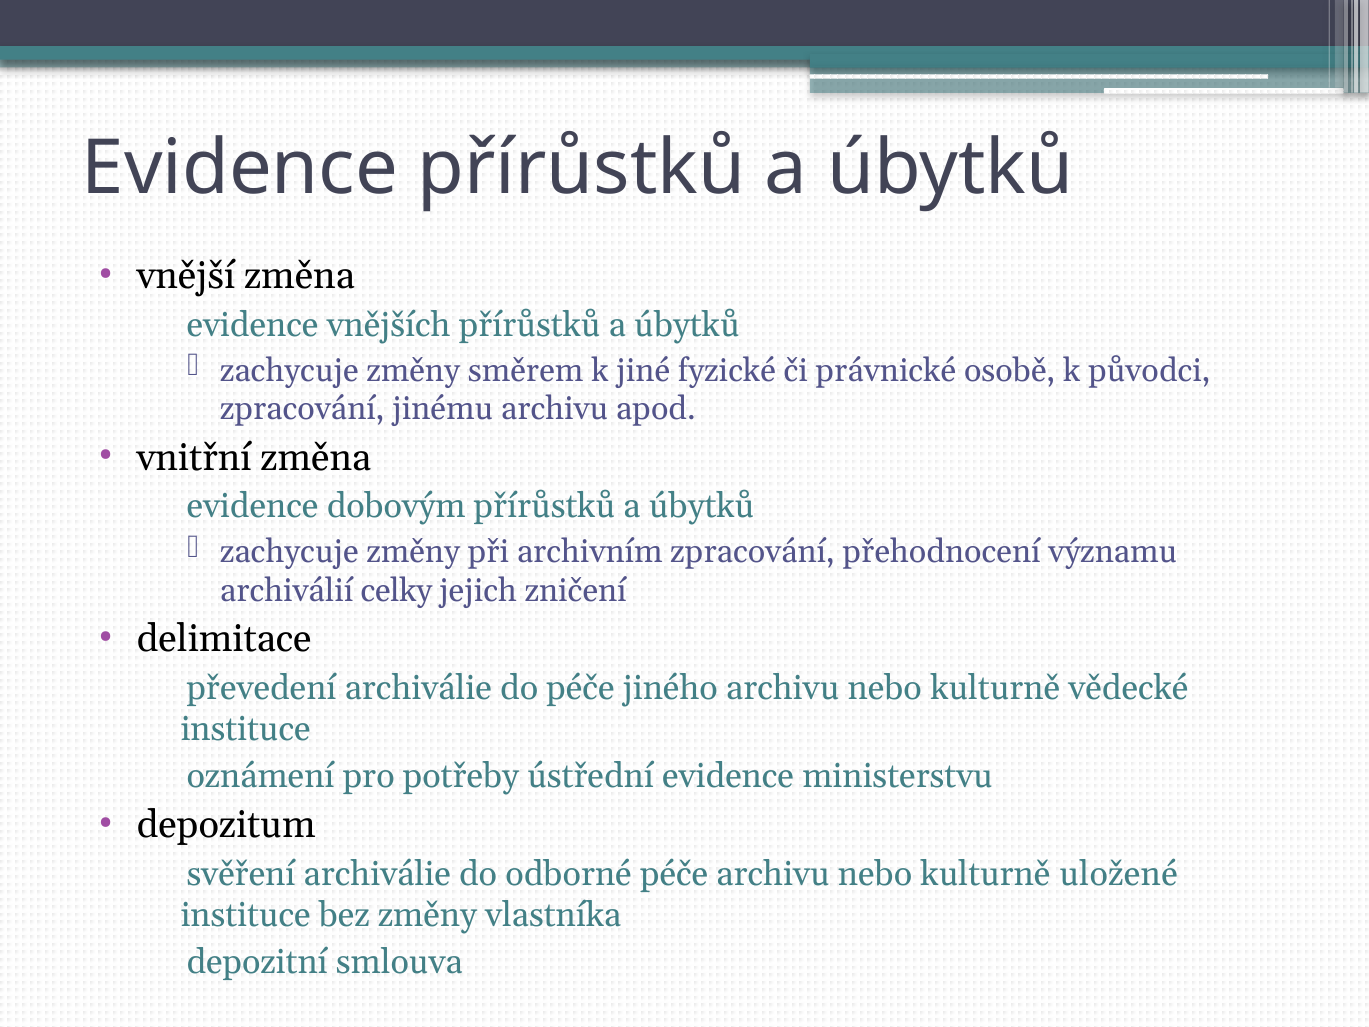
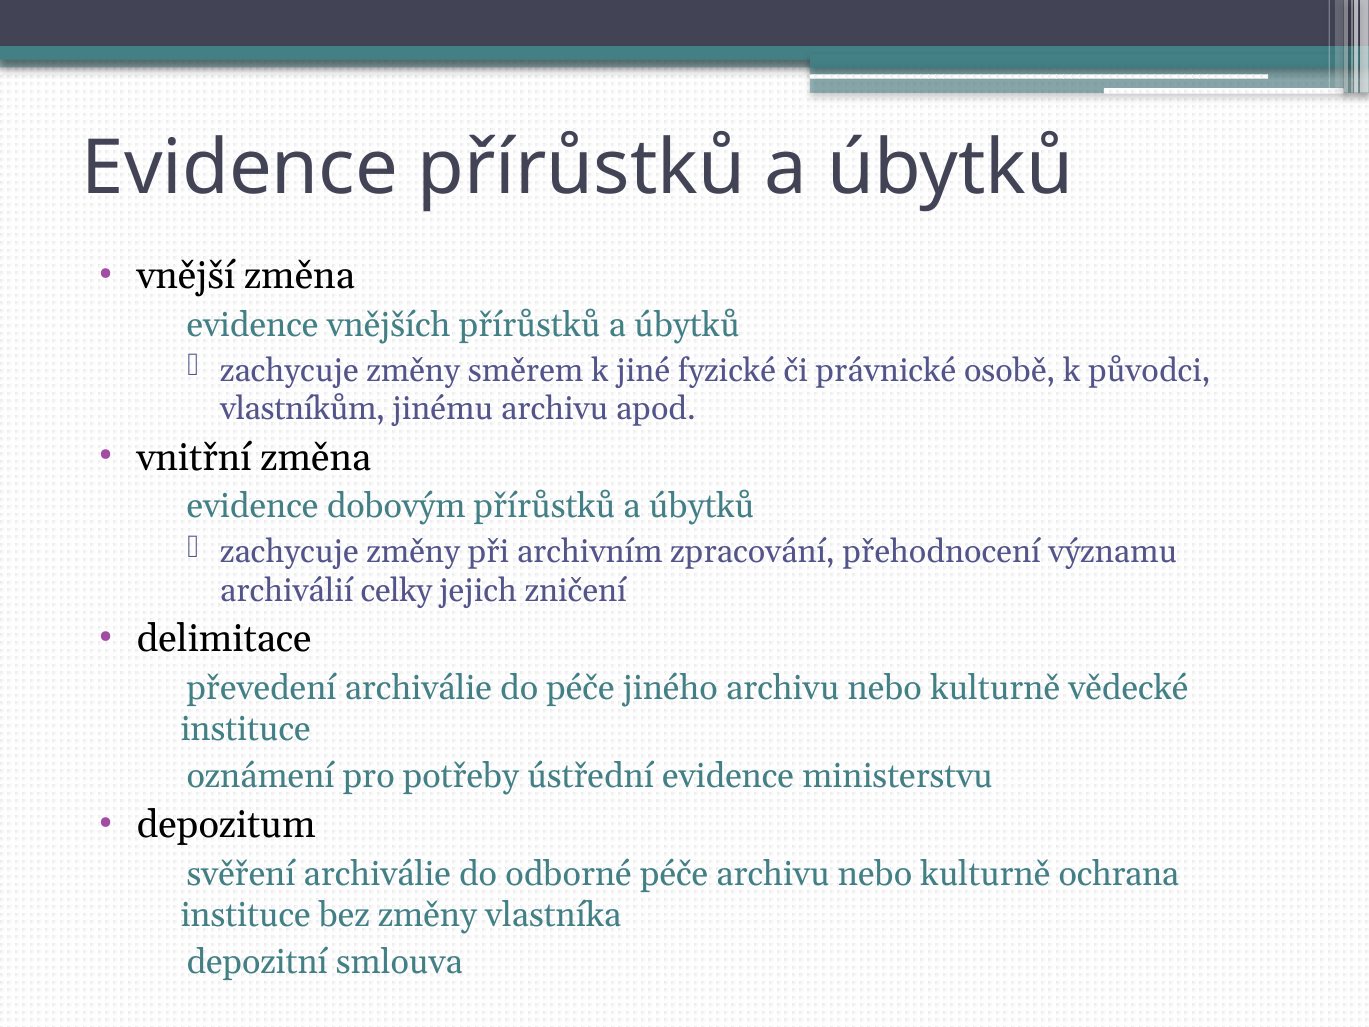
zpracování: zpracování -> vlastníkům (303, 409)
uložené: uložené -> ochrana (1119, 874)
